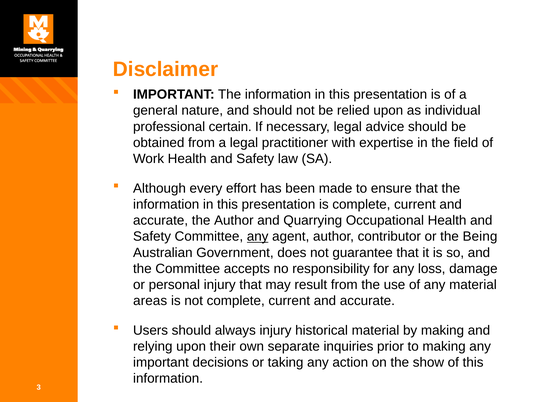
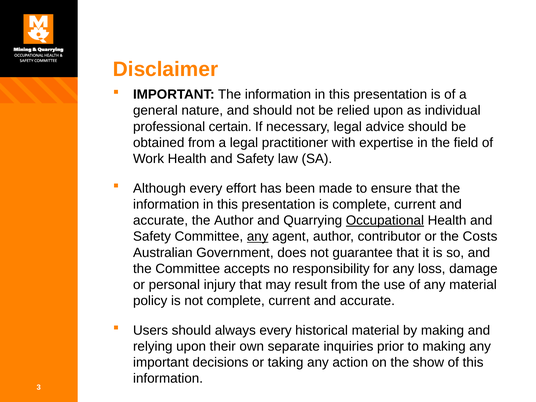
Occupational underline: none -> present (385, 220)
Being: Being -> Costs (480, 237)
areas: areas -> policy (150, 301)
always injury: injury -> every (276, 330)
